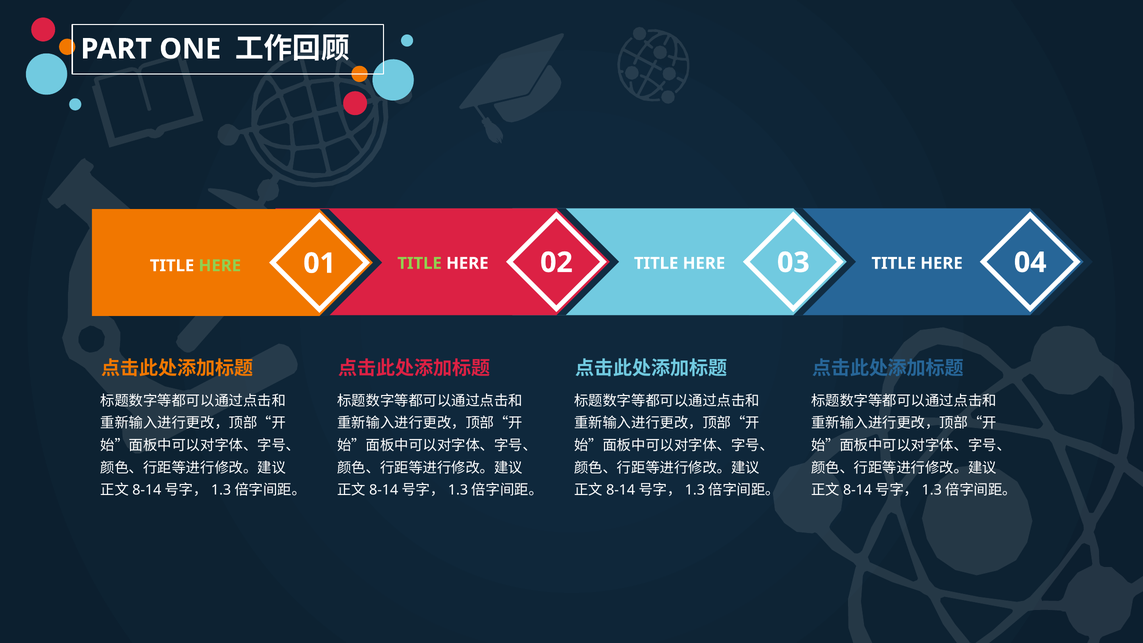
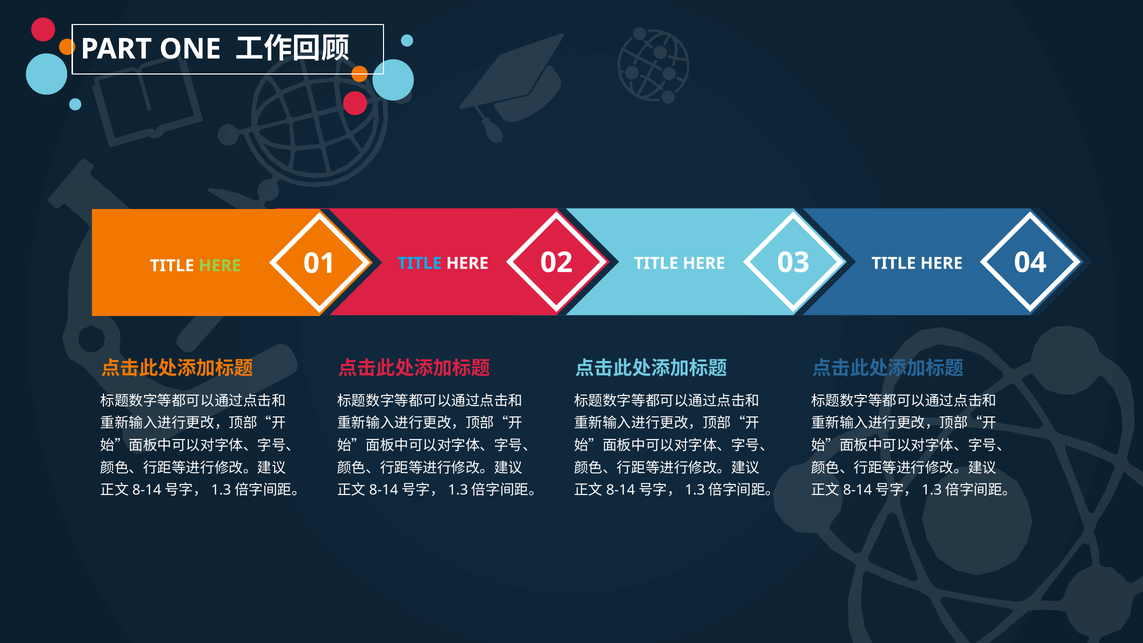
TITLE colour: light green -> light blue (420, 263)
